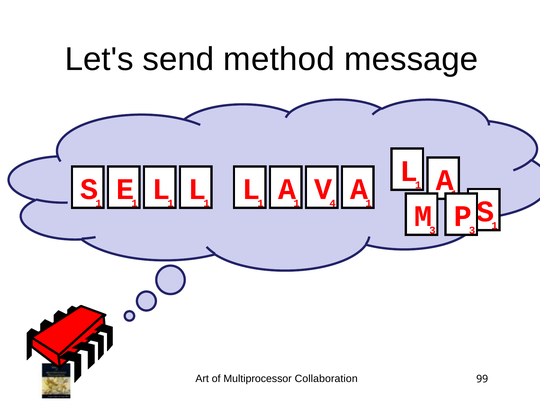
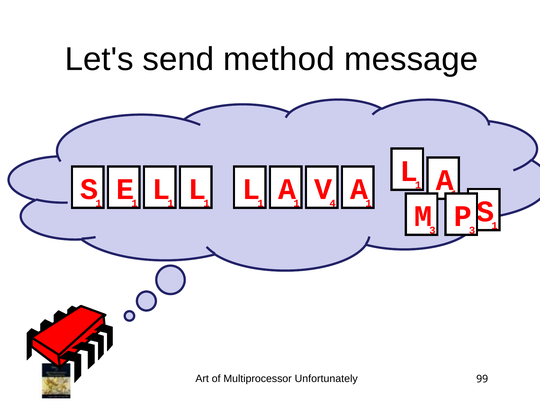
Collaboration: Collaboration -> Unfortunately (326, 379)
